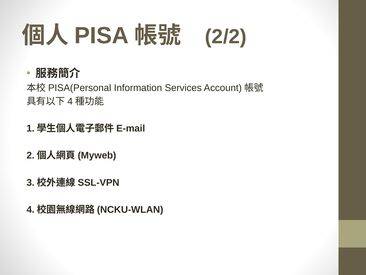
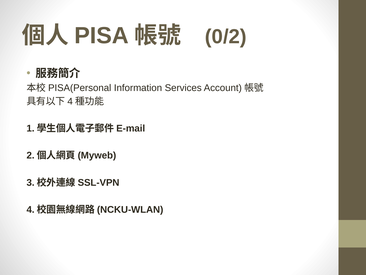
2/2: 2/2 -> 0/2 (226, 37)
